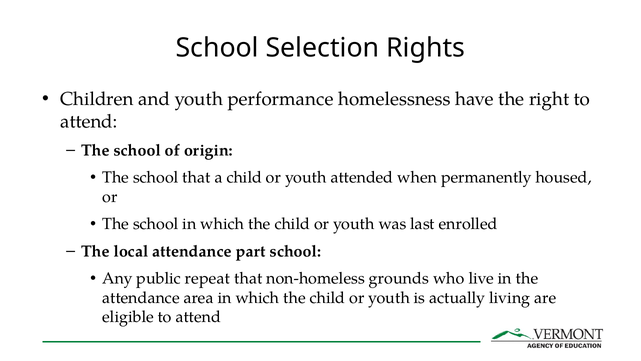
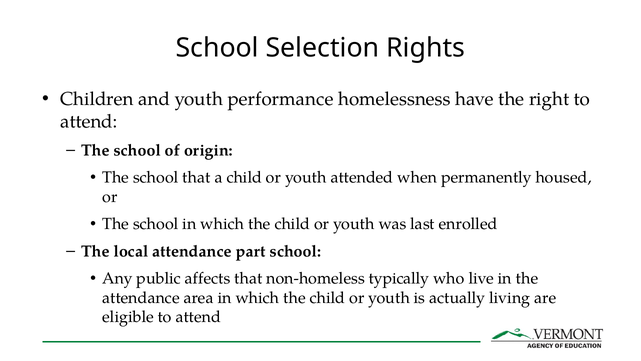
repeat: repeat -> affects (208, 278)
grounds: grounds -> typically (399, 278)
